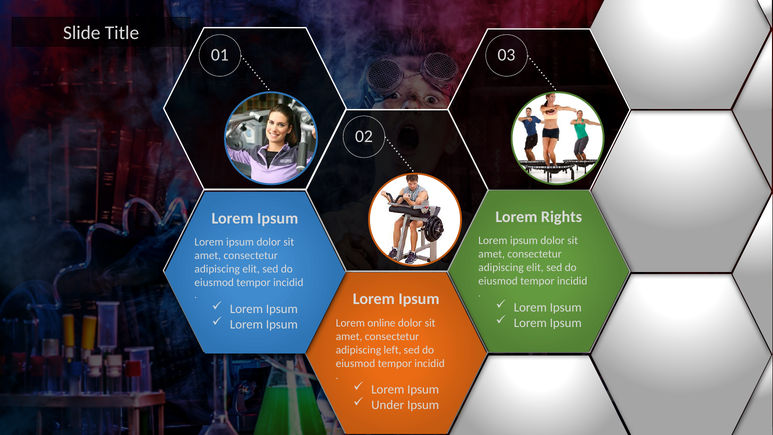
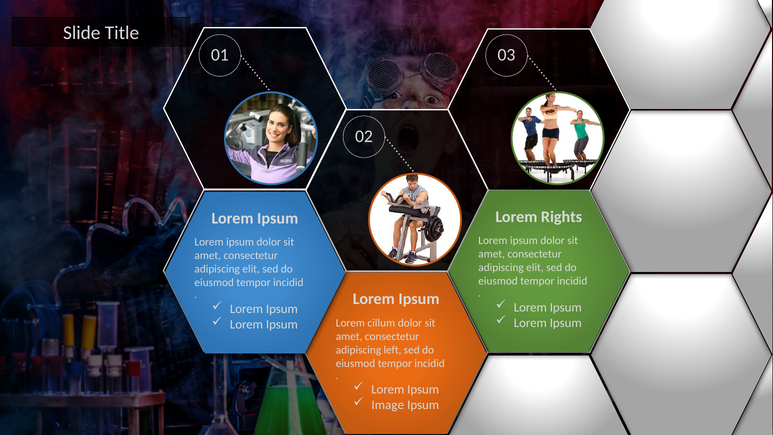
online: online -> cillum (381, 323)
Under: Under -> Image (388, 405)
